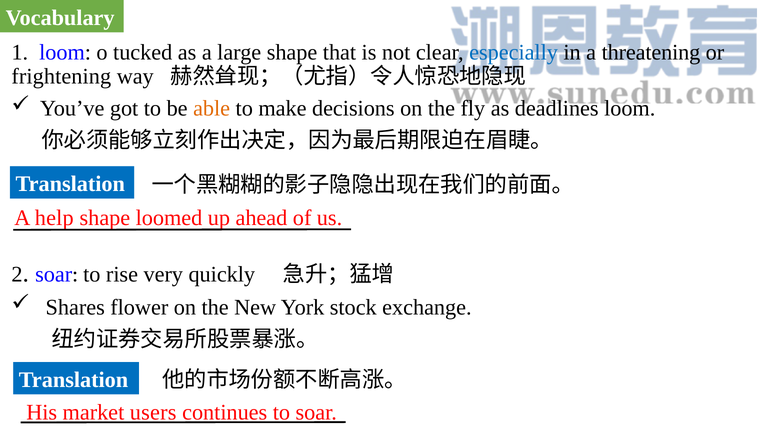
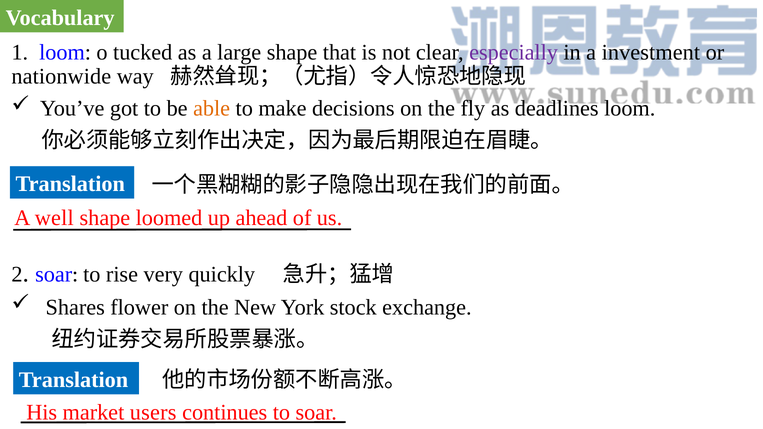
especially colour: blue -> purple (514, 52)
threatening: threatening -> investment (651, 52)
frightening: frightening -> nationwide (61, 77)
help: help -> well (54, 218)
